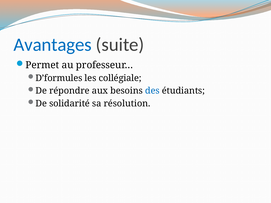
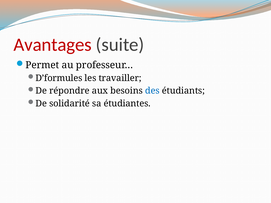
Avantages colour: blue -> red (53, 45)
collégiale: collégiale -> travailler (120, 78)
résolution: résolution -> étudiantes (127, 104)
